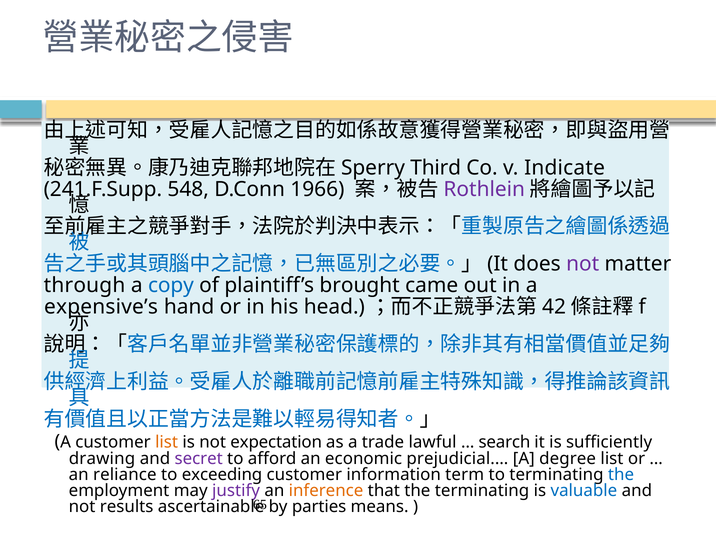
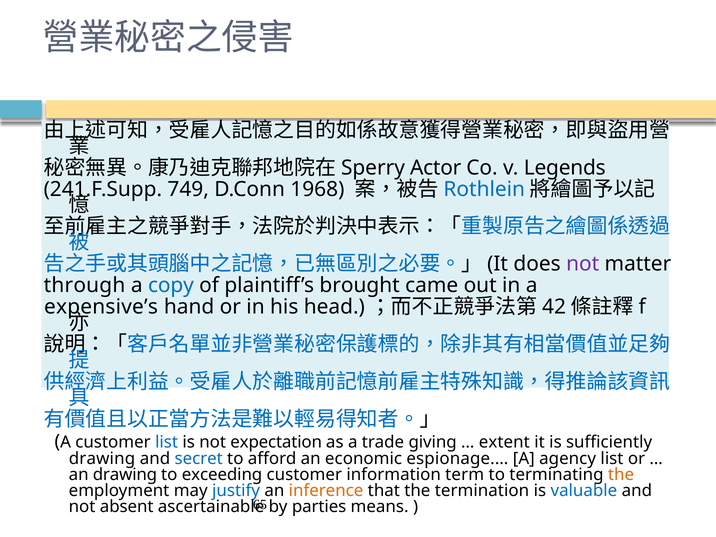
Third: Third -> Actor (436, 168)
Indicate: Indicate -> Legends (565, 168)
548: 548 -> 749 (188, 189)
1966: 1966 -> 1968 (317, 189)
Rothlein colour: purple -> blue (484, 189)
list colour: orange -> blue (167, 442)
lawful: lawful -> giving (433, 442)
search: search -> extent (504, 442)
secret colour: purple -> blue (199, 459)
prejudicial.…: prejudicial.… -> espionage.… (457, 459)
degree: degree -> agency (568, 459)
an reliance: reliance -> drawing (125, 475)
the colour: blue -> orange (621, 475)
justify colour: purple -> blue (236, 491)
the terminating: terminating -> termination (482, 491)
results: results -> absent (127, 506)
